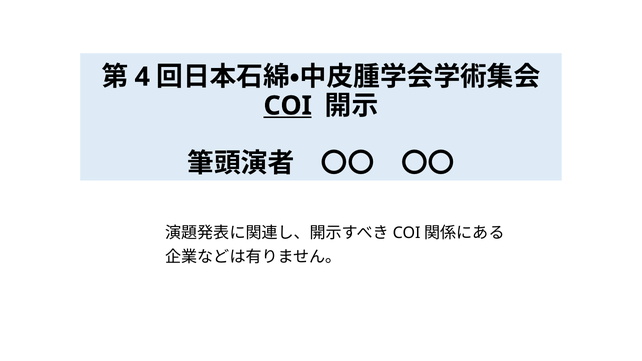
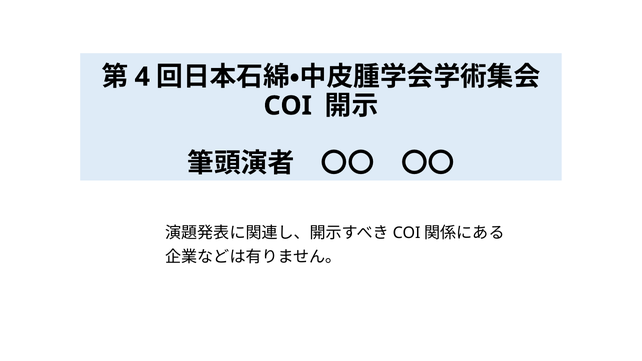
COI underline: present -> none (288, 106)
